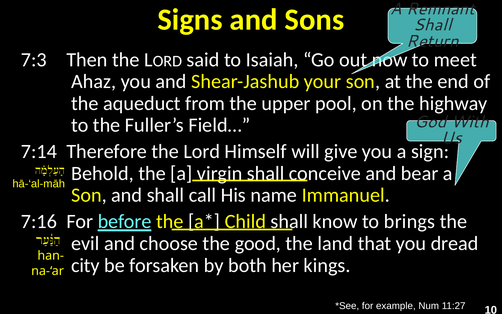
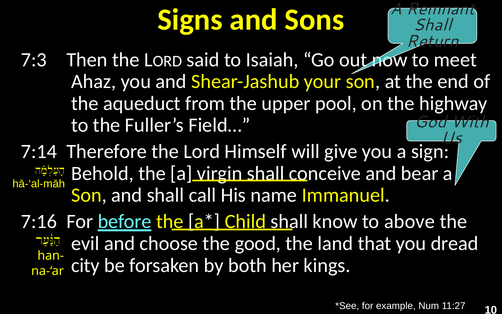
brings: brings -> above (410, 221)
